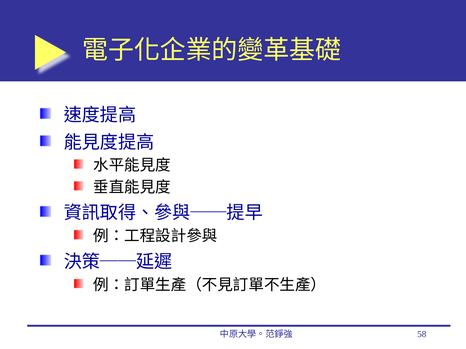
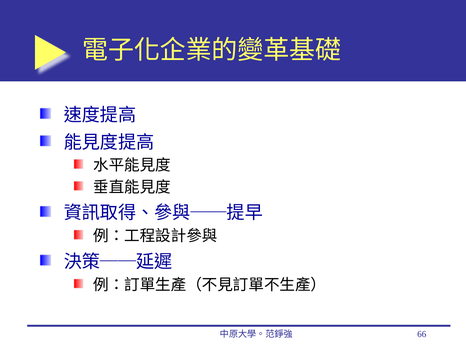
58: 58 -> 66 (422, 335)
